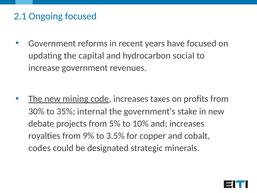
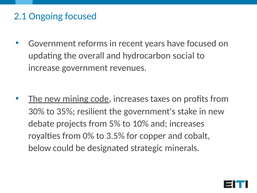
capital: capital -> overall (91, 56)
internal: internal -> resilient (92, 111)
9%: 9% -> 0% (88, 136)
codes: codes -> below (40, 148)
